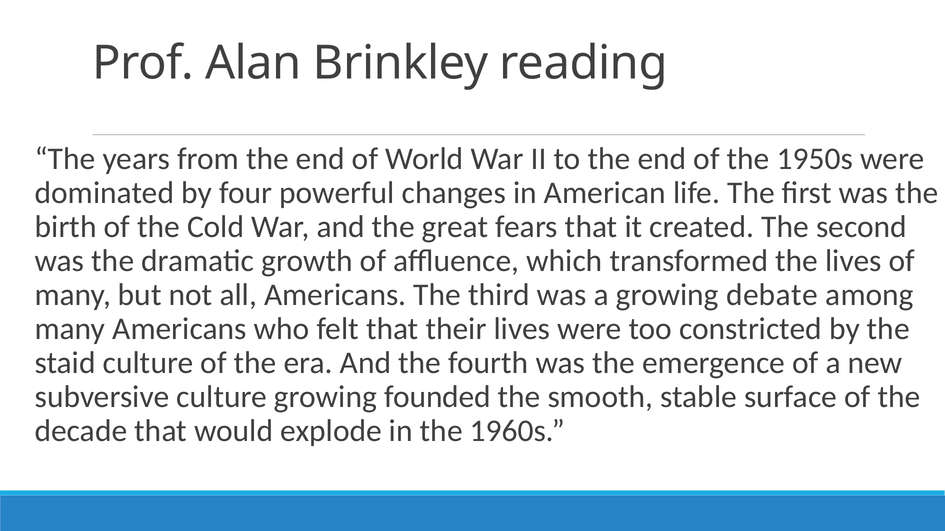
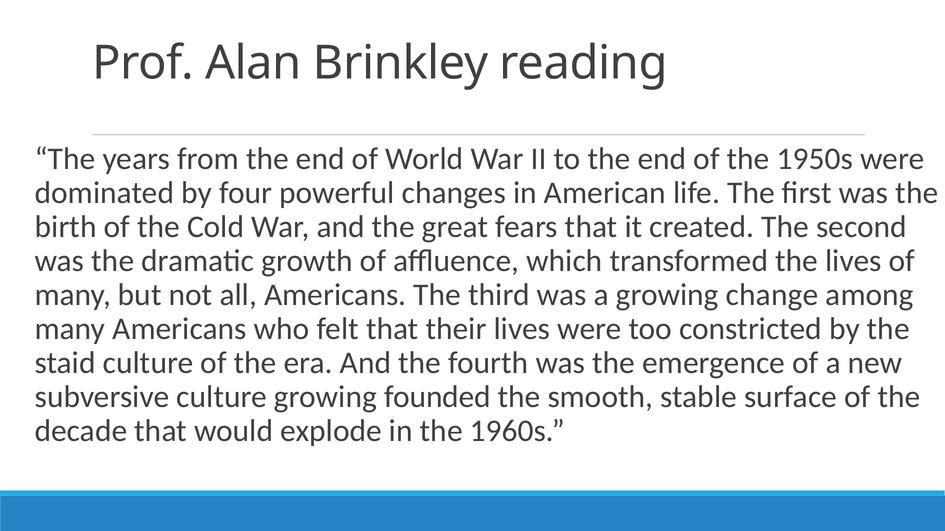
debate: debate -> change (772, 295)
